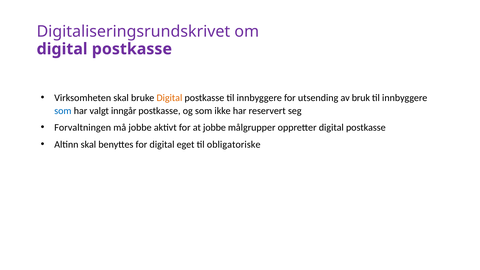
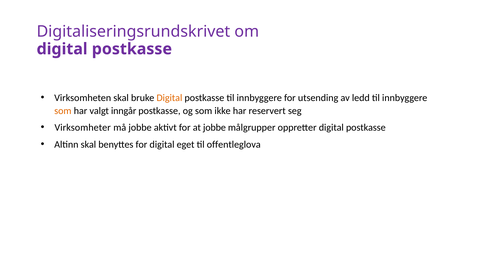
bruk: bruk -> ledd (361, 98)
som colour: blue -> orange (63, 111)
Forvaltningen: Forvaltningen -> Virksomheter (83, 128)
obligatoriske: obligatoriske -> offentleglova (234, 144)
